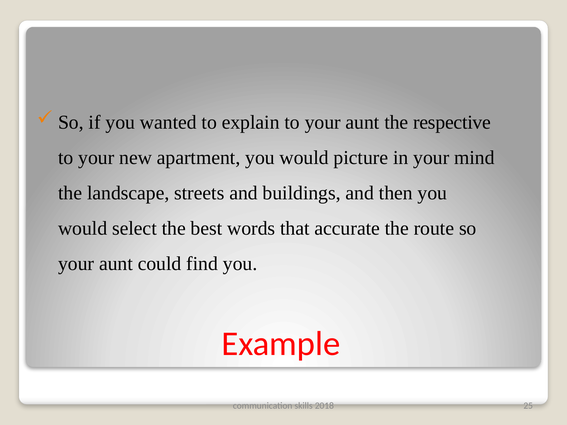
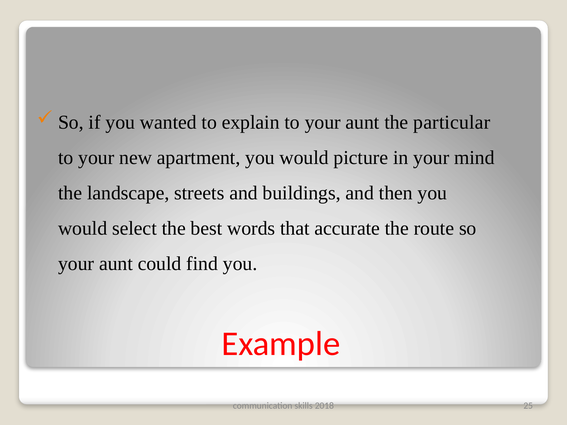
respective: respective -> particular (452, 122)
